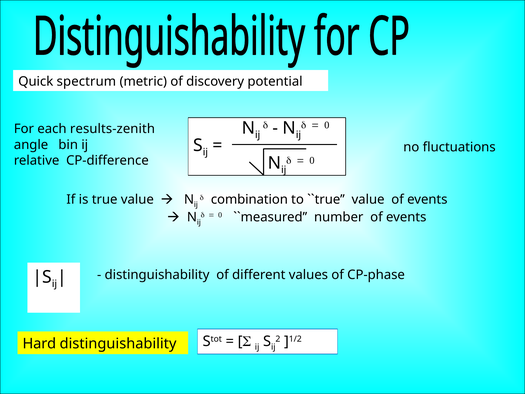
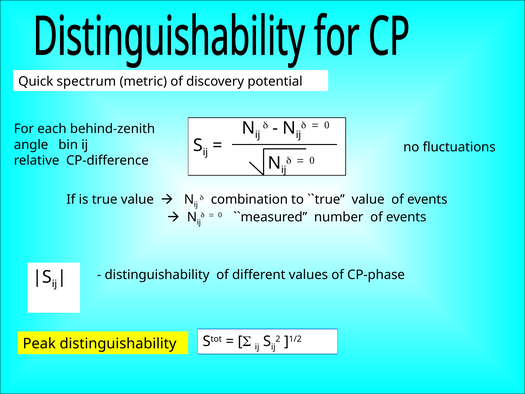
results-zenith: results-zenith -> behind-zenith (113, 129)
Hard: Hard -> Peak (39, 344)
